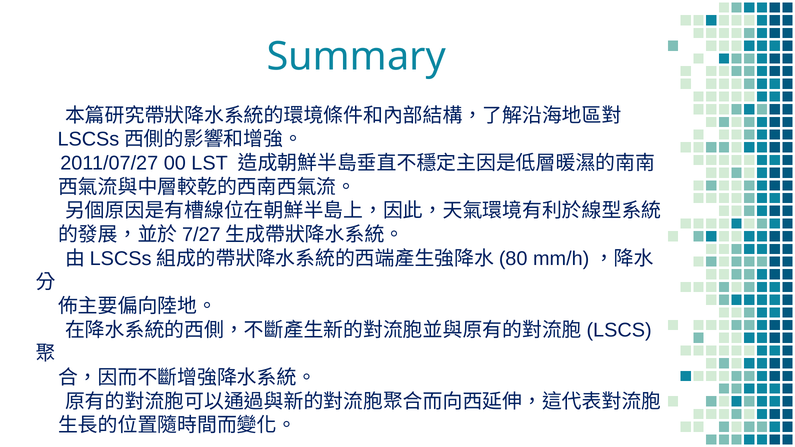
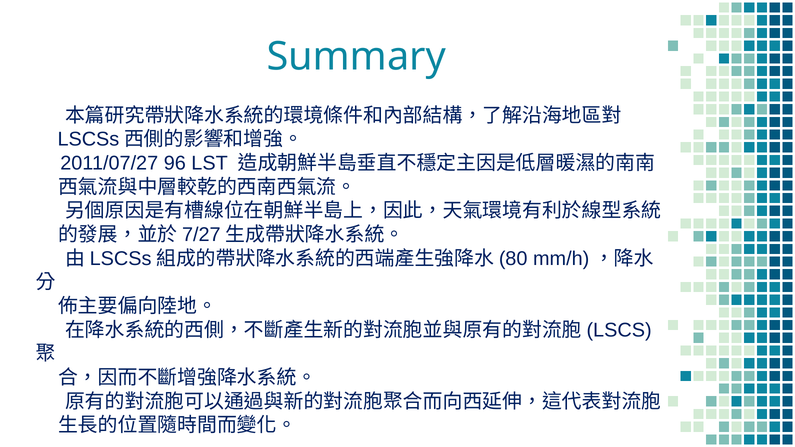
00: 00 -> 96 (175, 163)
